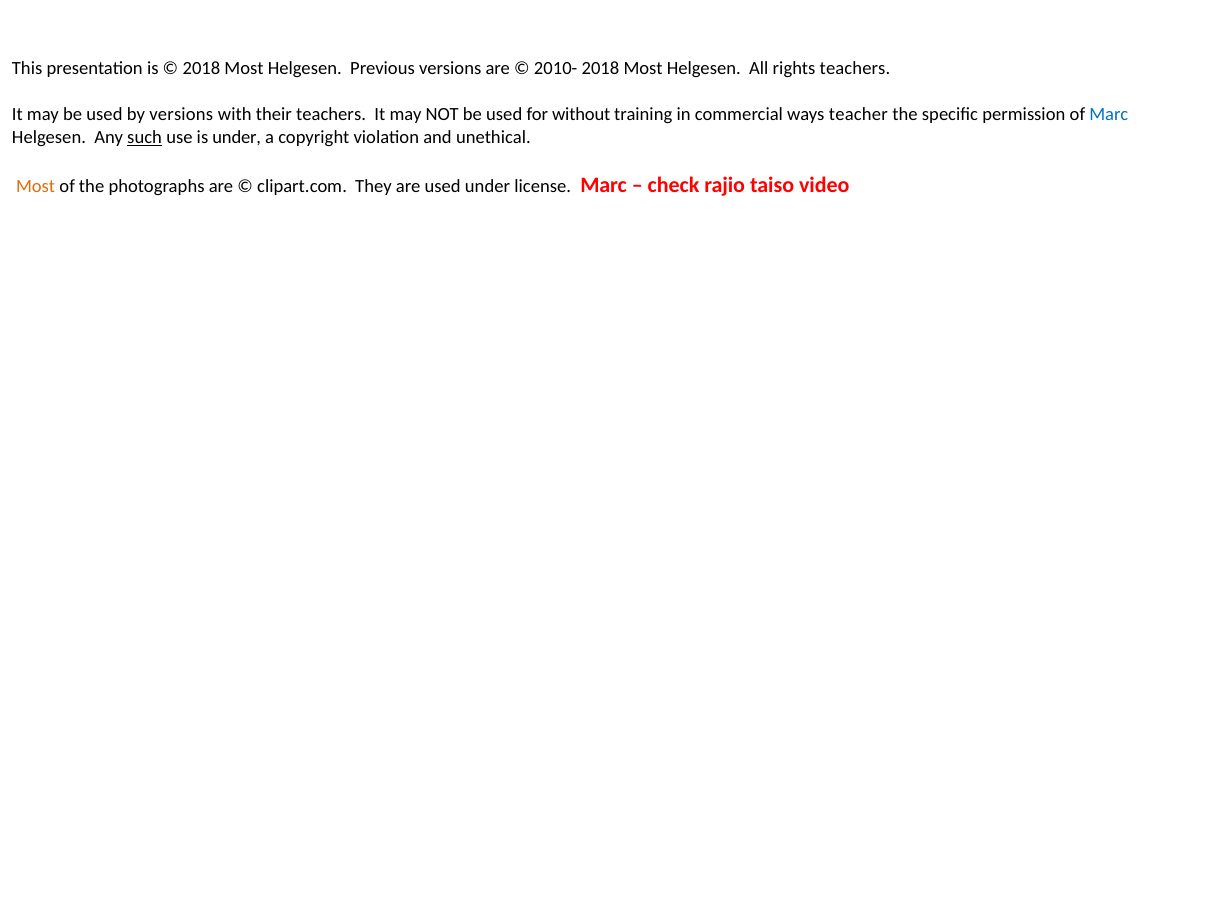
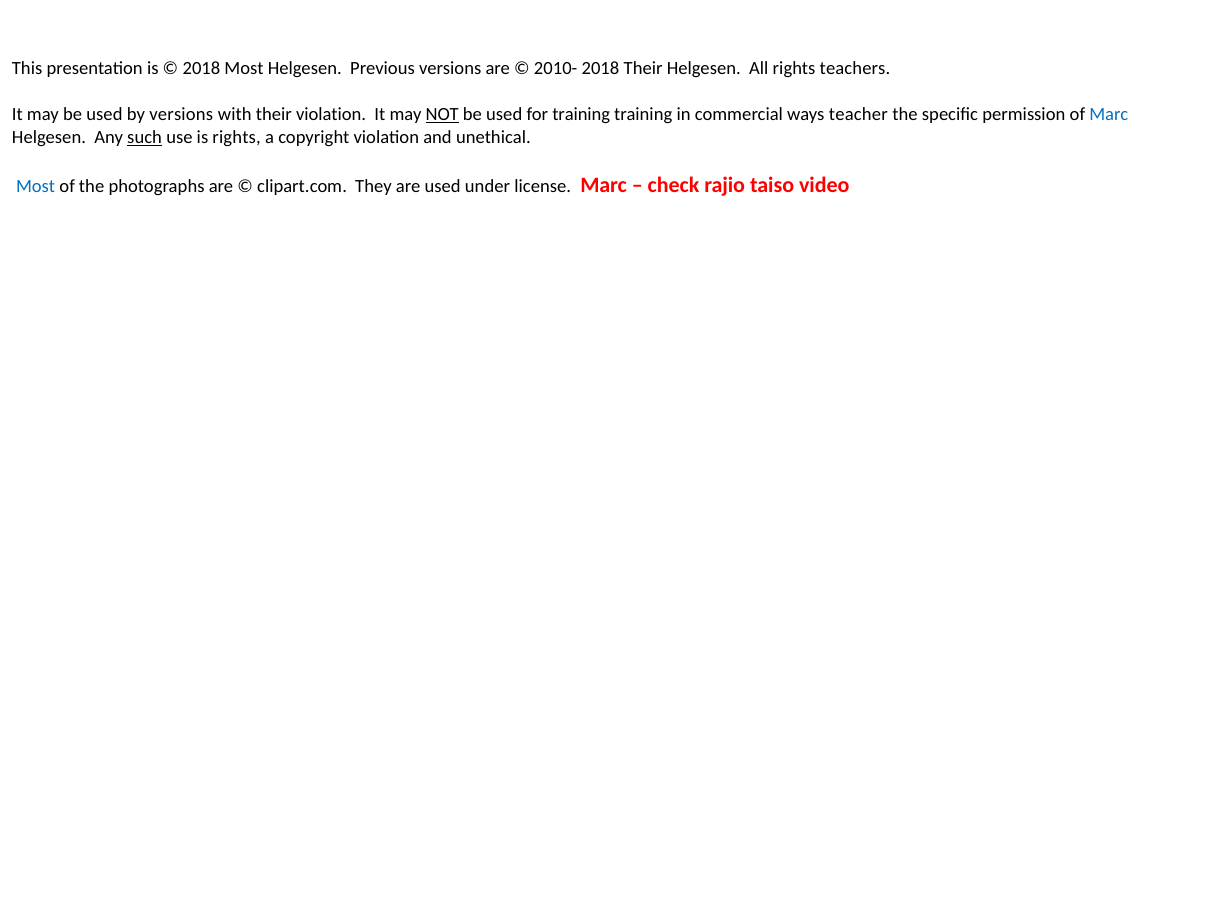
2010- 2018 Most: Most -> Their (643, 68)
their teachers: teachers -> violation (331, 114)
NOT underline: none -> present (442, 114)
for without: without -> training (581, 114)
is under: under -> rights (237, 137)
Most colour: orange -> blue (36, 186)
